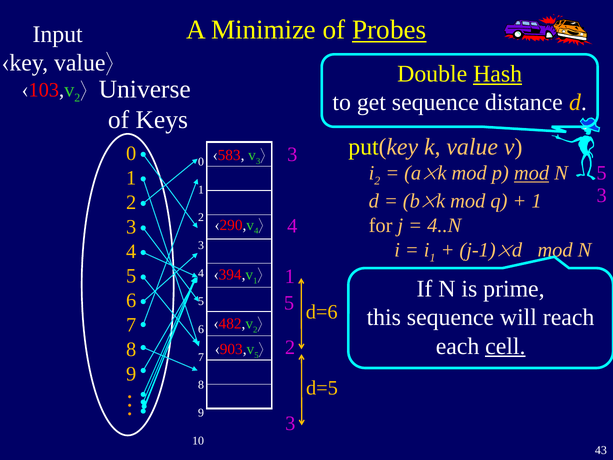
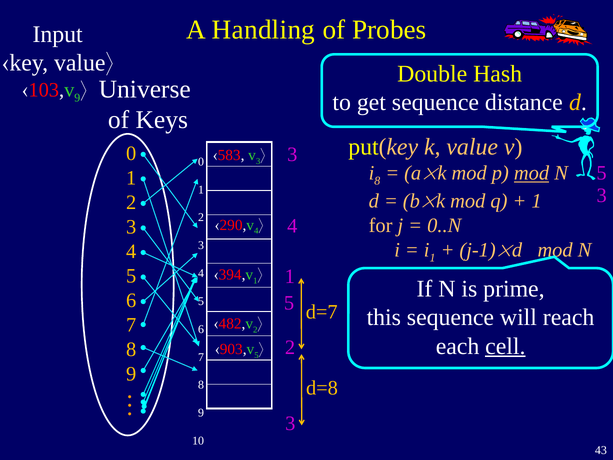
Minimize: Minimize -> Handling (263, 30)
Probes underline: present -> none (389, 30)
Hash underline: present -> none (498, 74)
2: 2 -> 9 (77, 98)
i 2: 2 -> 8 (377, 181)
4..N: 4..N -> 0..N (444, 225)
d=6: d=6 -> d=7 (322, 312)
d=5: d=5 -> d=8 (322, 388)
